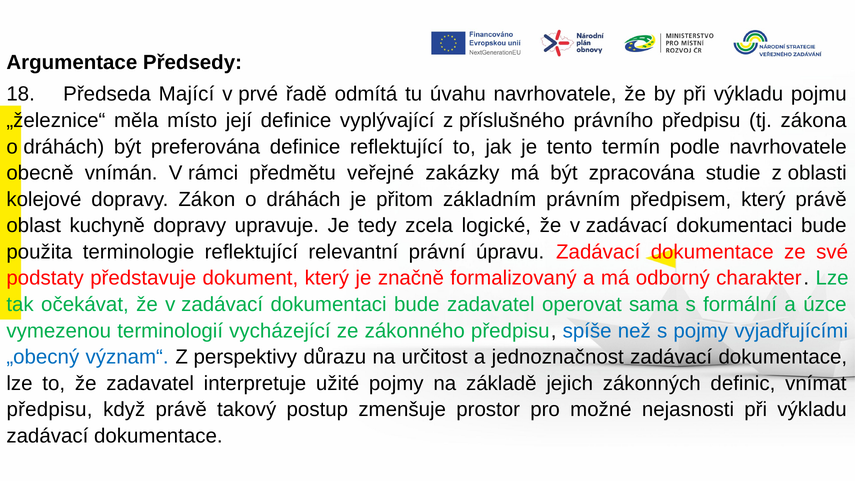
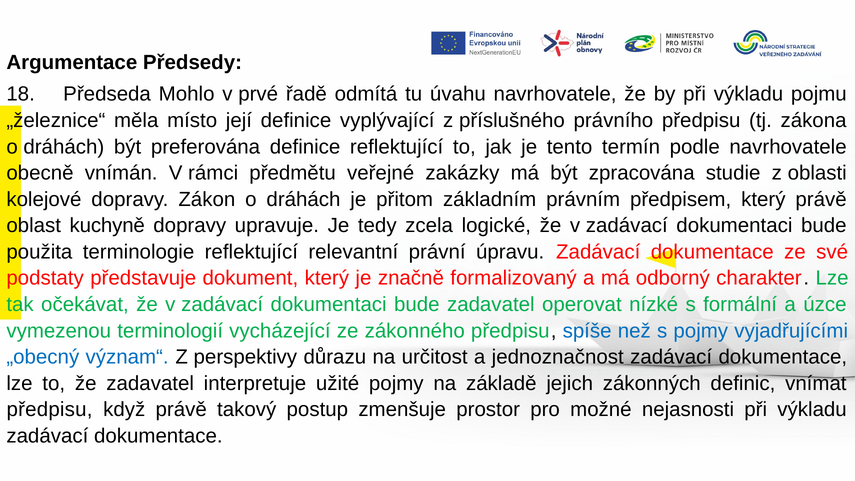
Mající: Mající -> Mohlo (187, 94)
sama: sama -> nízké (654, 304)
